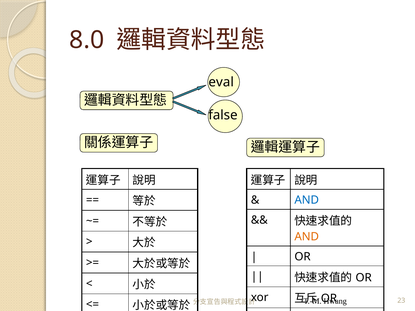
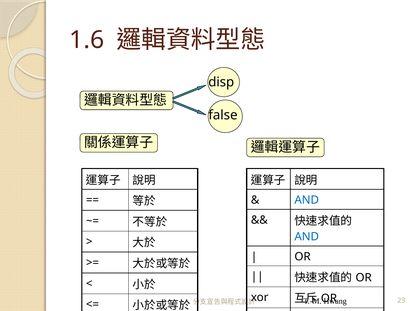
8.0: 8.0 -> 1.6 (87, 40)
eval: eval -> disp (221, 82)
AND colour: orange -> blue (307, 237)
